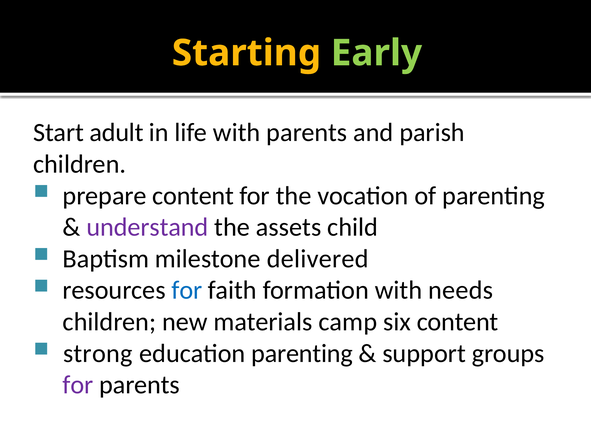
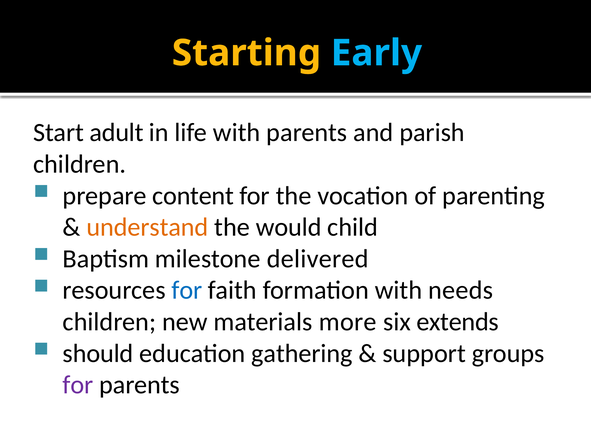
Early colour: light green -> light blue (376, 53)
understand colour: purple -> orange (147, 227)
assets: assets -> would (289, 227)
camp: camp -> more (348, 322)
six content: content -> extends (458, 322)
strong: strong -> should (98, 354)
education parenting: parenting -> gathering (302, 354)
